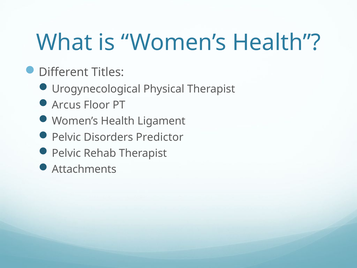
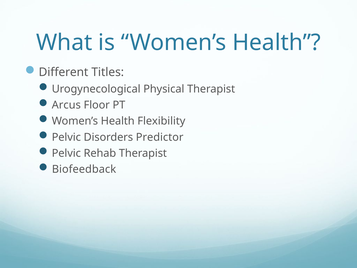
Ligament: Ligament -> Flexibility (161, 121)
Attachments: Attachments -> Biofeedback (84, 169)
